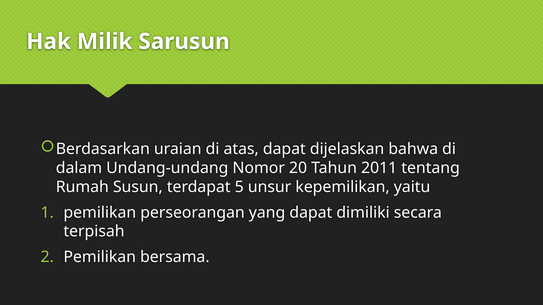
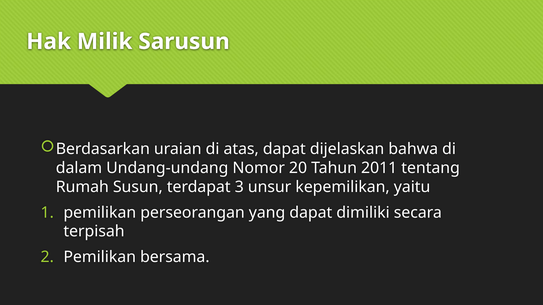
5: 5 -> 3 (239, 187)
